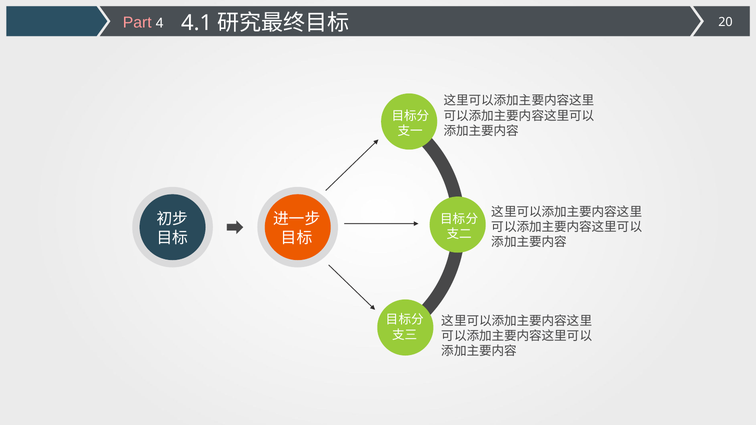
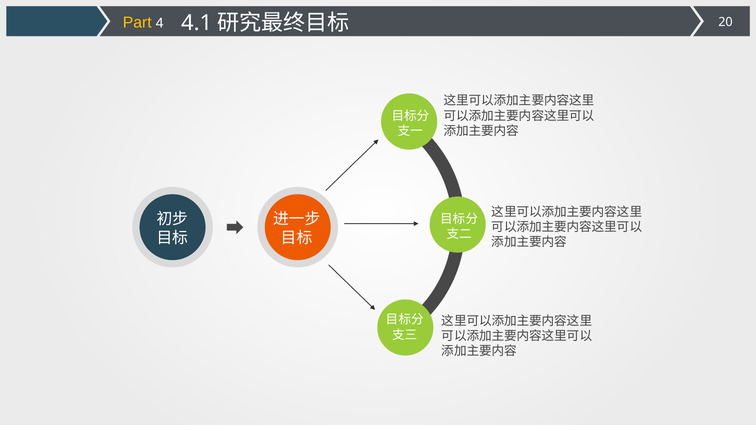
Part colour: pink -> yellow (137, 23)
